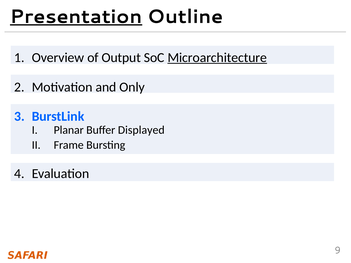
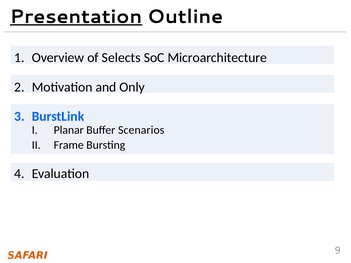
Output: Output -> Selects (121, 58)
Microarchitecture underline: present -> none (217, 58)
Displayed: Displayed -> Scenarios (141, 130)
